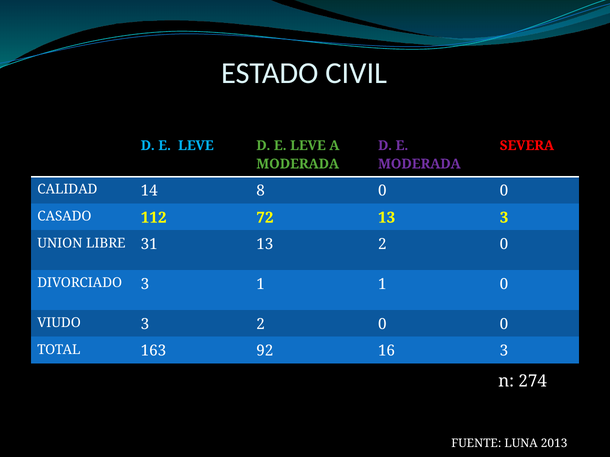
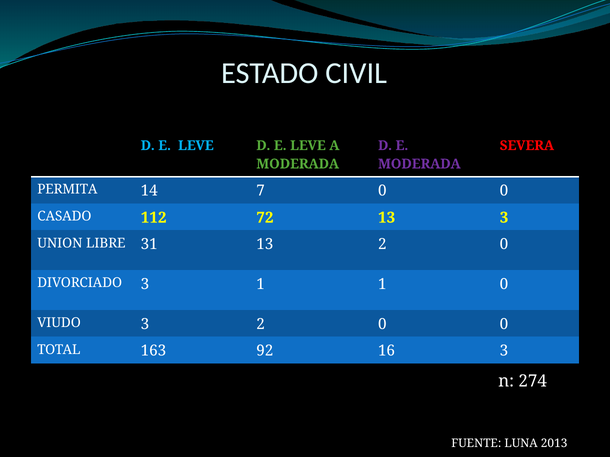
CALIDAD: CALIDAD -> PERMITA (67, 190)
8: 8 -> 7 (261, 191)
